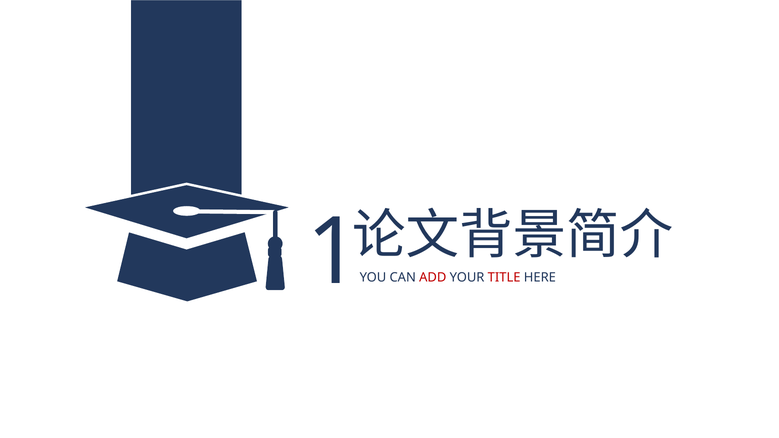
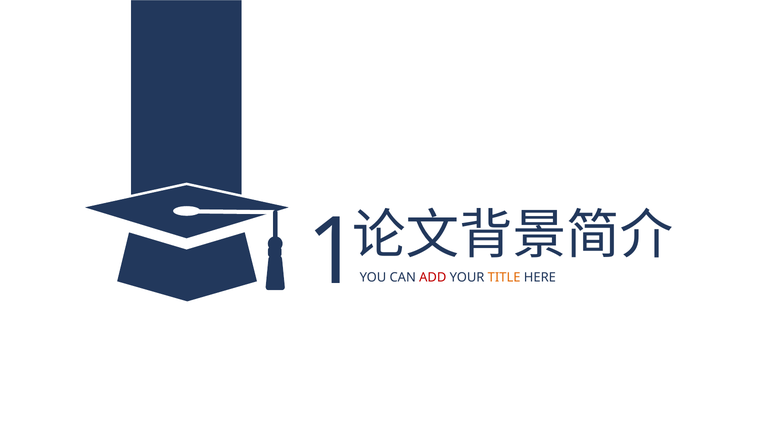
TITLE colour: red -> orange (504, 277)
